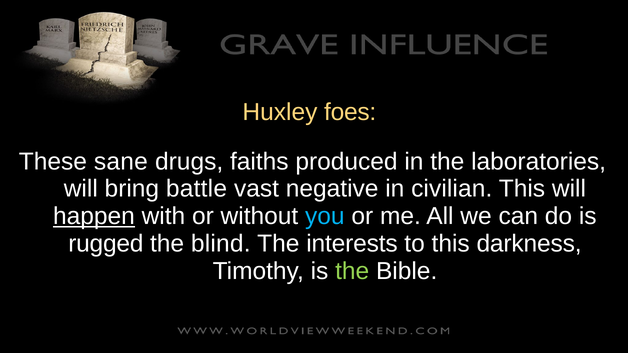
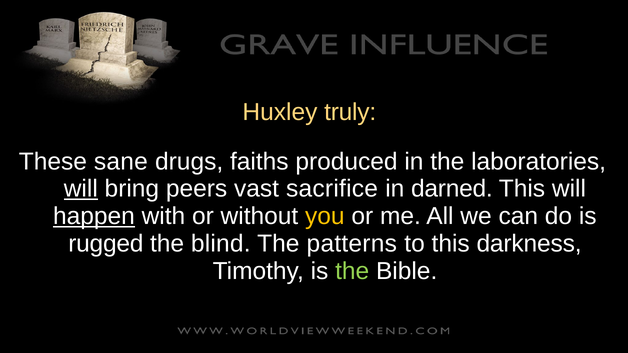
foes: foes -> truly (350, 112)
will underline: none -> present (81, 189)
battle: battle -> peers (197, 189)
negative: negative -> sacrifice (332, 189)
civilian: civilian -> darned (452, 189)
you colour: light blue -> yellow (325, 216)
interests: interests -> patterns (352, 244)
